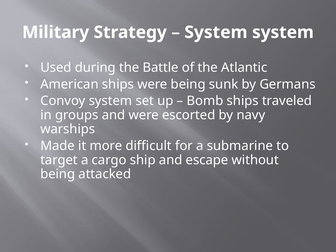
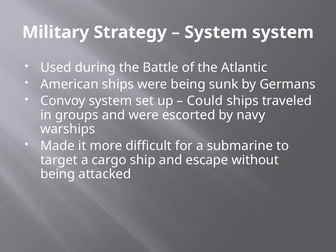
Bomb: Bomb -> Could (205, 101)
